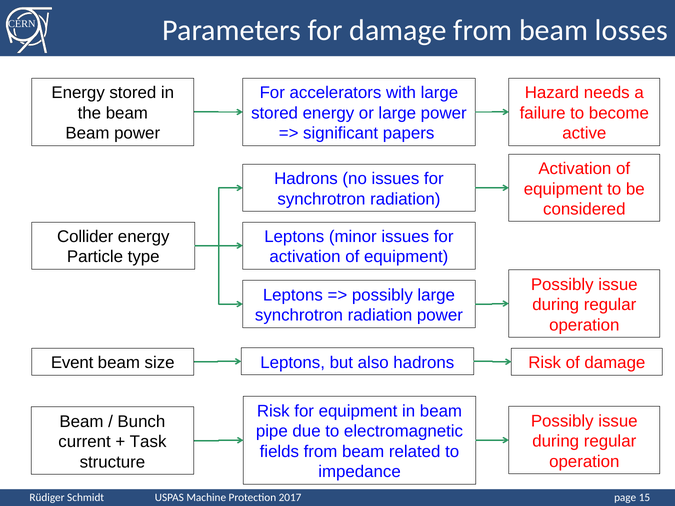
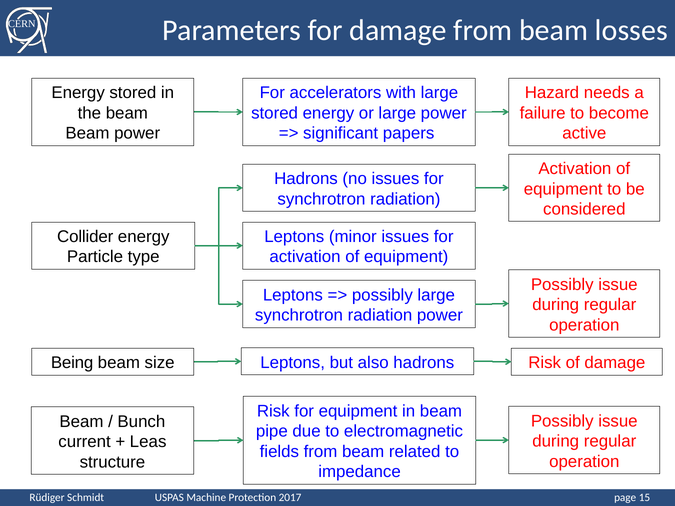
Event: Event -> Being (72, 363)
Task: Task -> Leas (148, 442)
